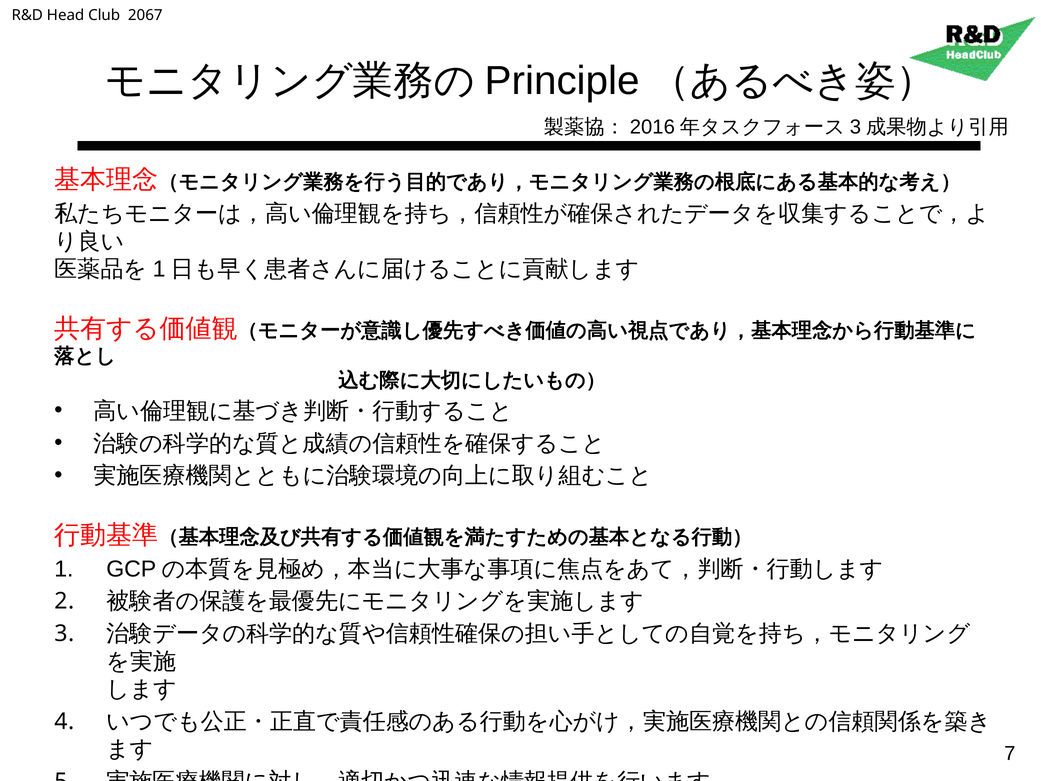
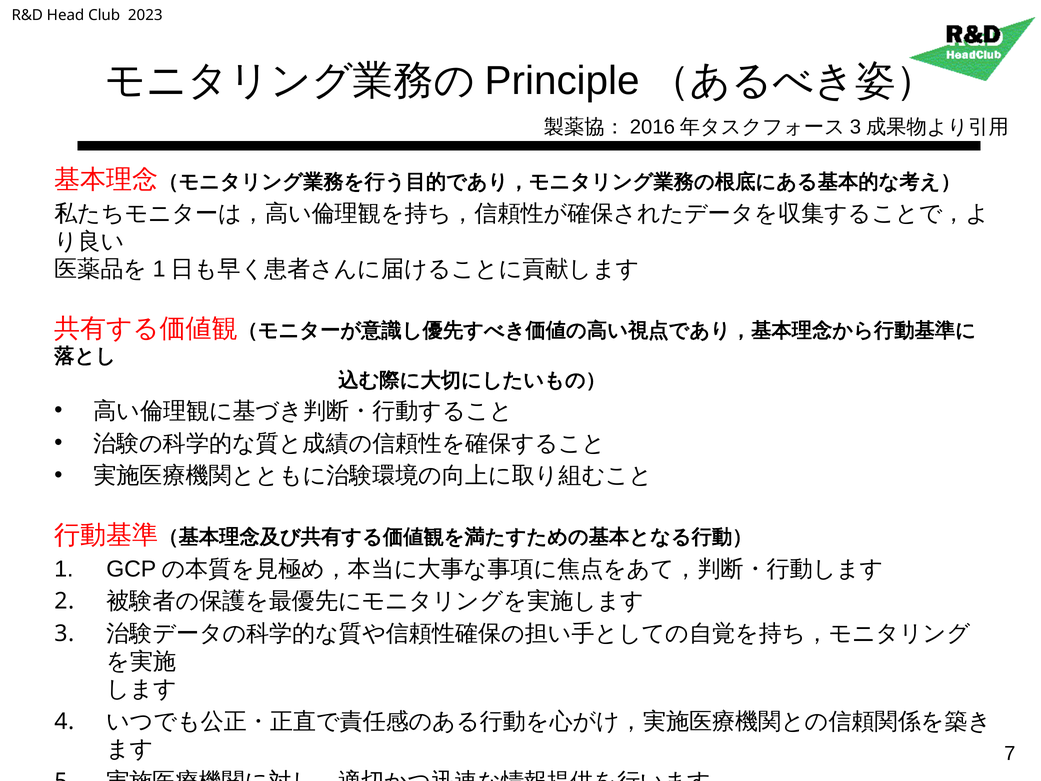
2067: 2067 -> 2023 (145, 15)
